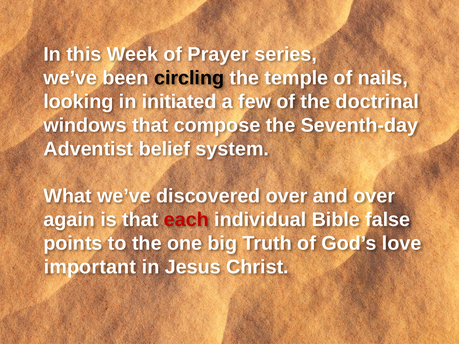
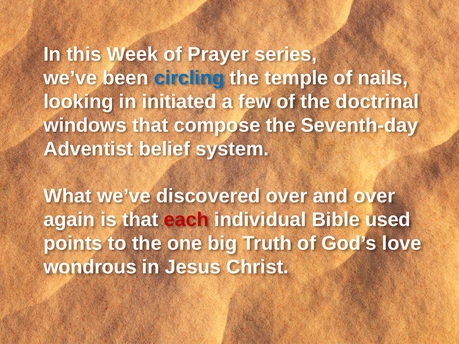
circling colour: black -> blue (189, 78)
false: false -> used (388, 220)
important: important -> wondrous (90, 267)
